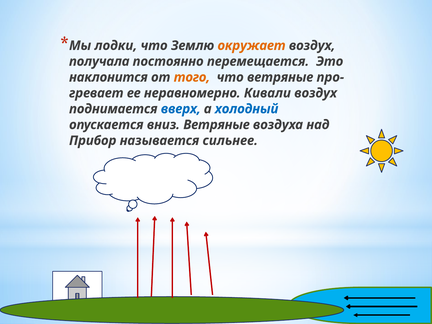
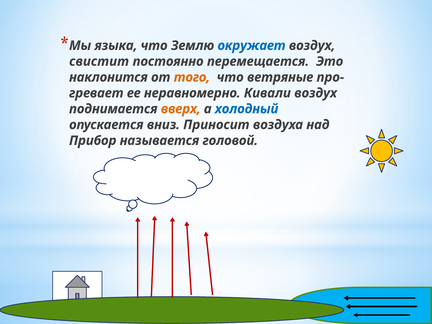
лодки: лодки -> языка (116, 46)
окружает colour: orange -> blue (252, 46)
получала: получала -> свистит (99, 61)
вверх colour: blue -> orange (181, 109)
вниз Ветряные: Ветряные -> Приносит (216, 125)
сильнее: сильнее -> головой (230, 141)
